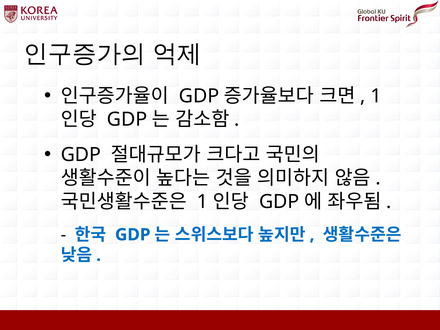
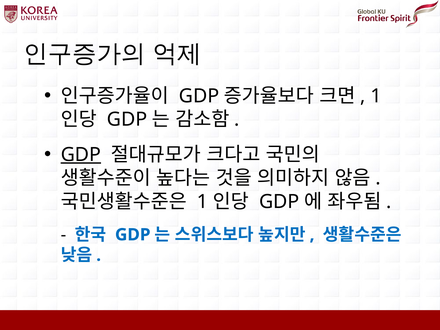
GDP underline: none -> present (81, 155)
